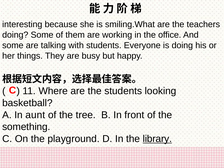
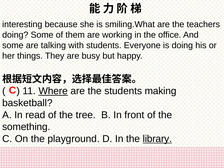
Where underline: none -> present (53, 91)
looking: looking -> making (161, 91)
aunt: aunt -> read (35, 115)
